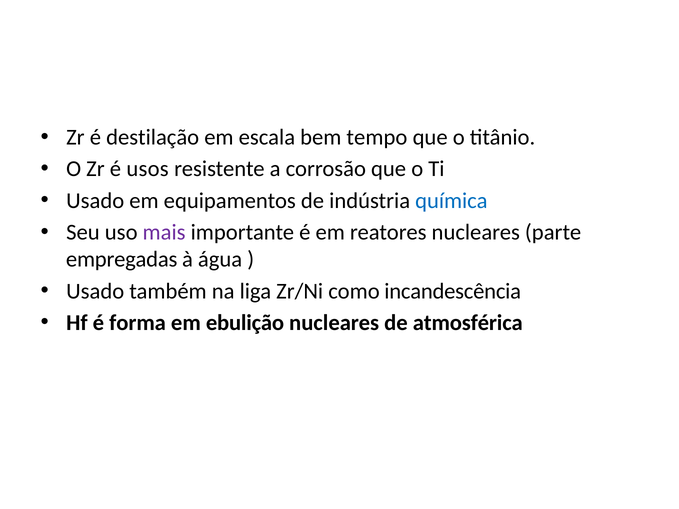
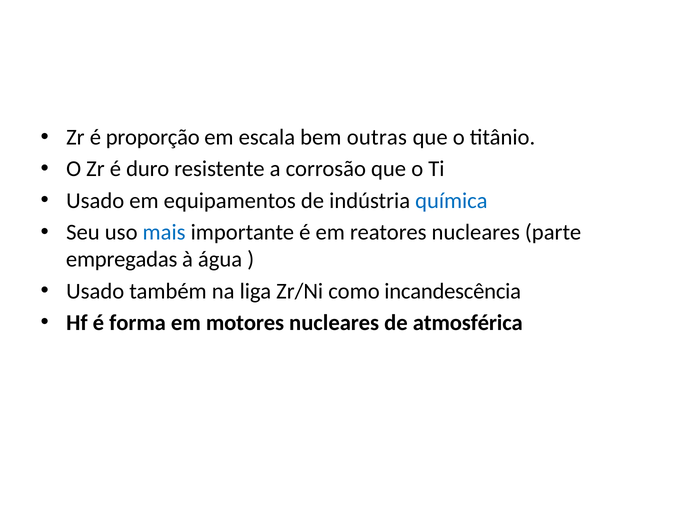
destilação: destilação -> proporção (153, 137)
tempo: tempo -> outras (377, 137)
usos: usos -> duro (148, 169)
mais colour: purple -> blue (164, 232)
ebulição: ebulição -> motores (245, 323)
